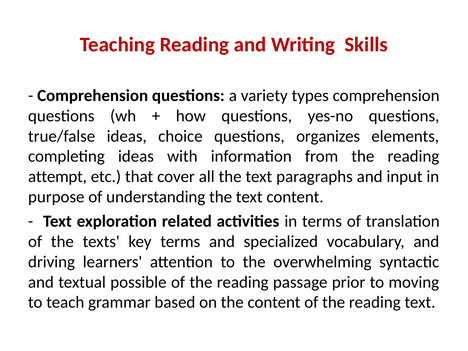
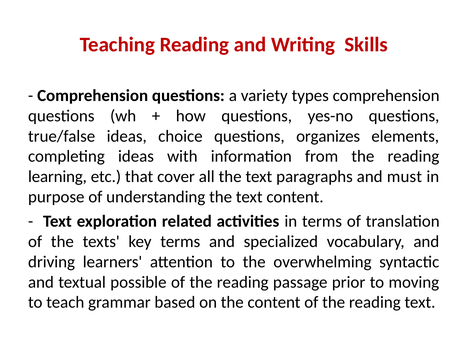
attempt: attempt -> learning (57, 177)
input: input -> must (404, 177)
